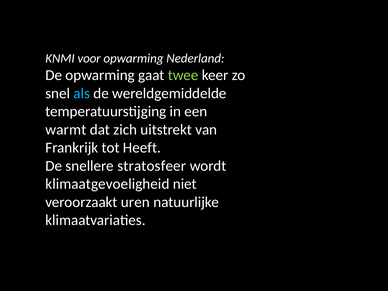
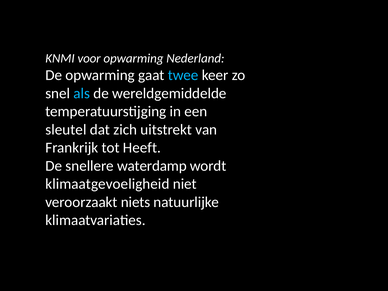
twee colour: light green -> light blue (183, 75)
warmt: warmt -> sleutel (66, 130)
stratosfeer: stratosfeer -> waterdamp (152, 166)
uren: uren -> niets (136, 202)
